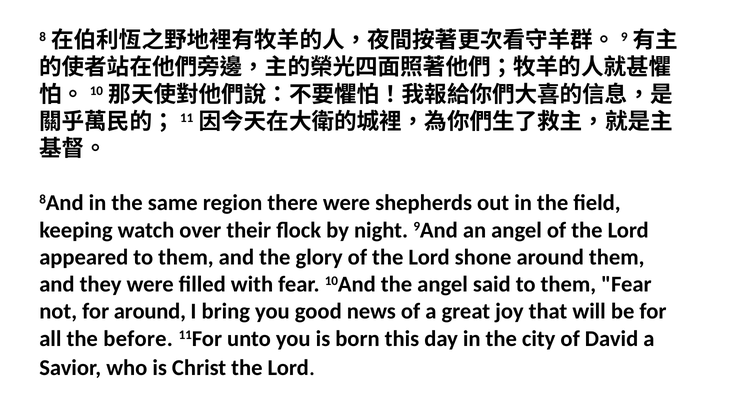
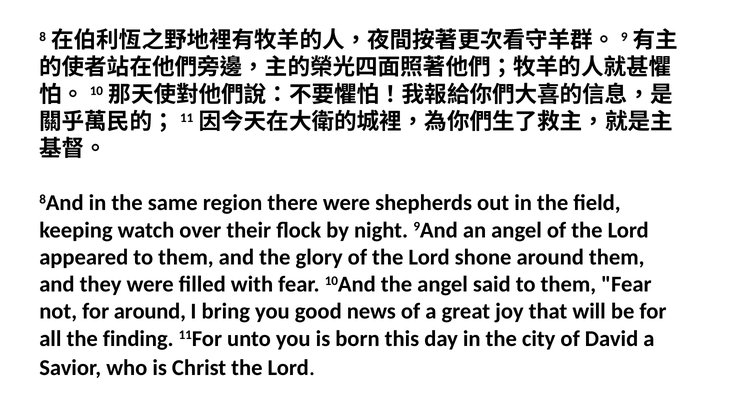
before: before -> finding (138, 339)
